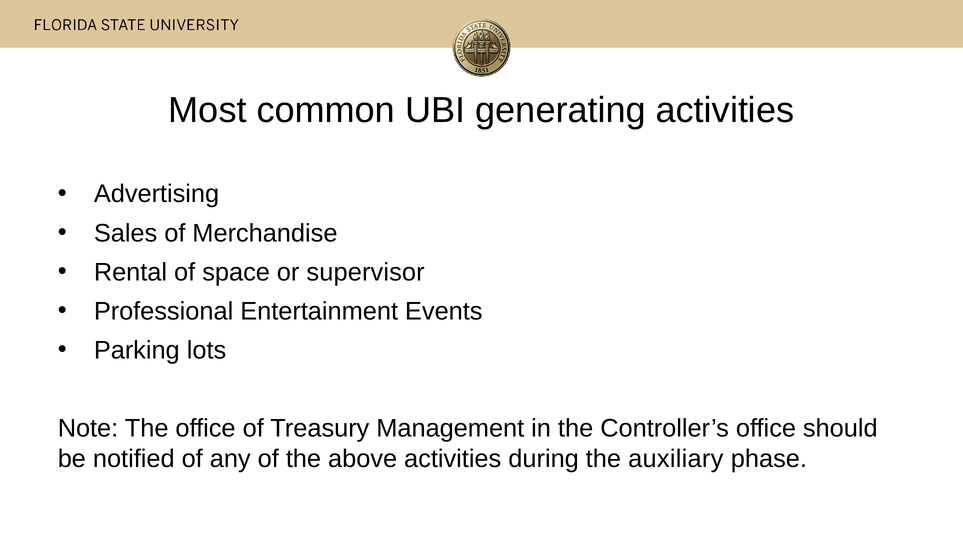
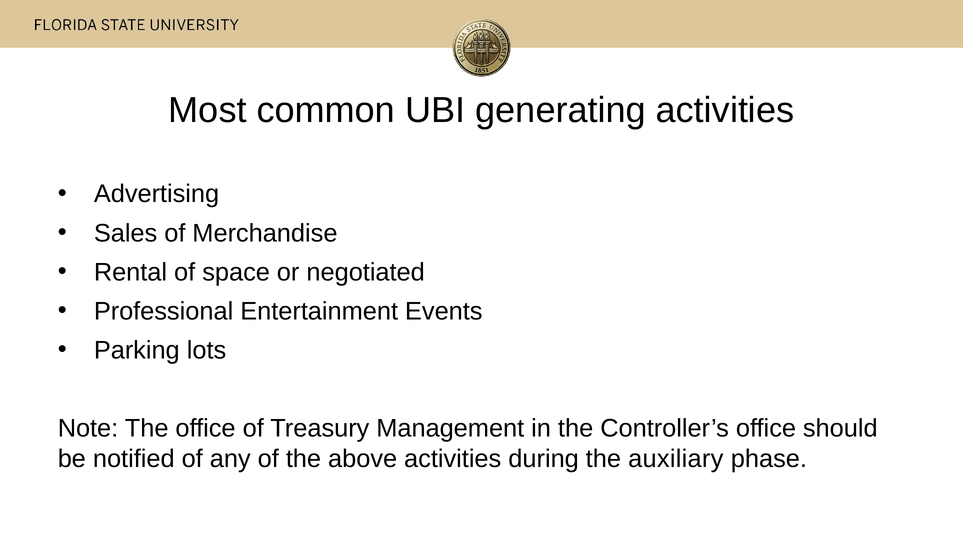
supervisor: supervisor -> negotiated (366, 272)
